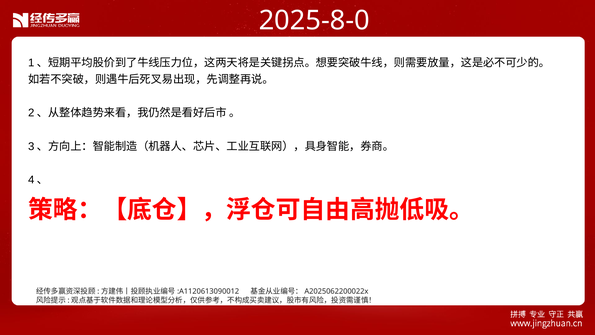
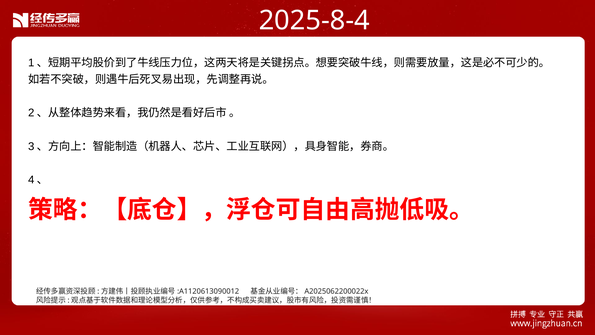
2025-8-0: 2025-8-0 -> 2025-8-4 (314, 20)
